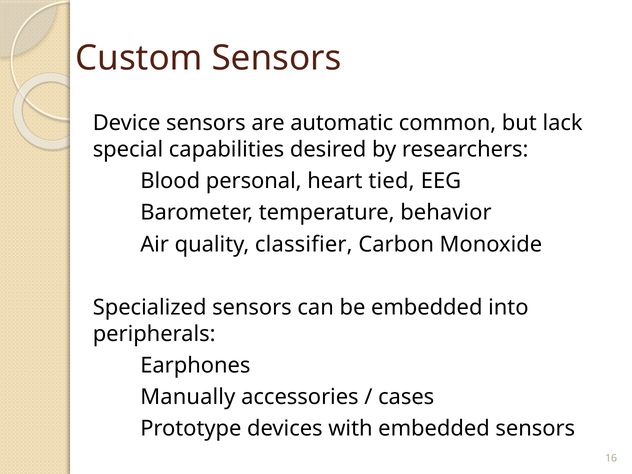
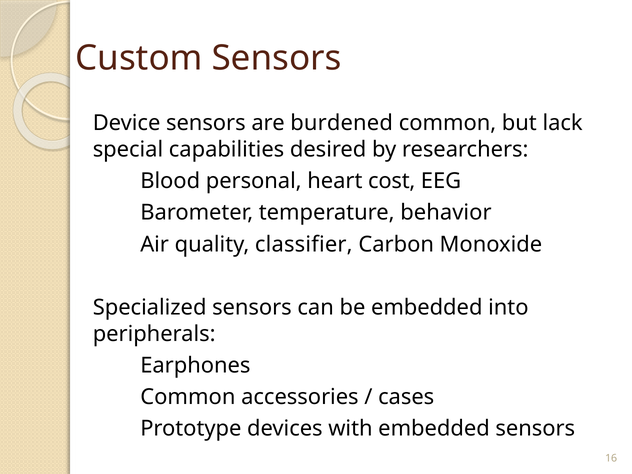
automatic: automatic -> burdened (342, 123)
tied: tied -> cost (392, 181)
Manually: Manually -> Common (188, 397)
